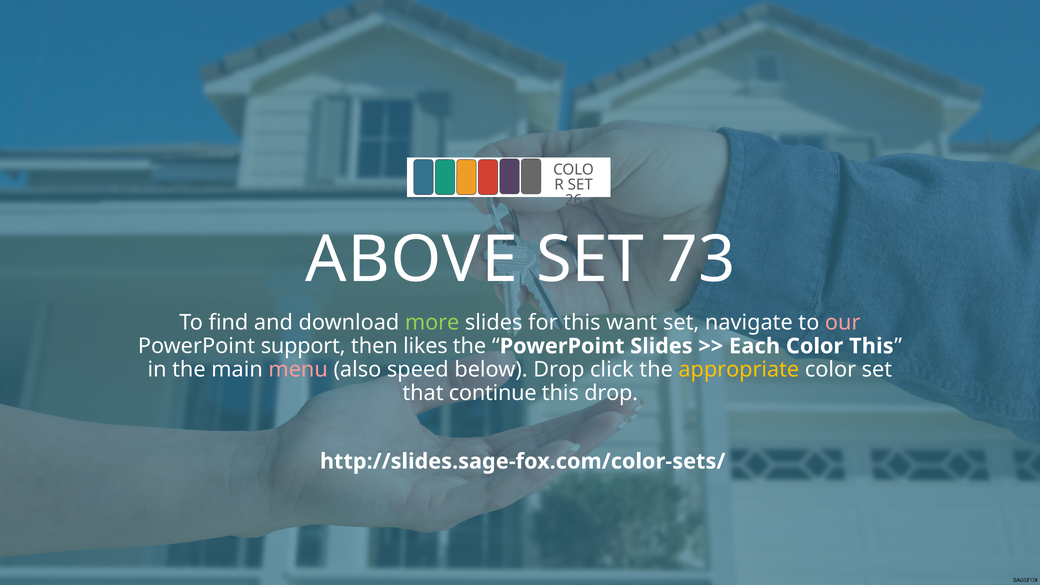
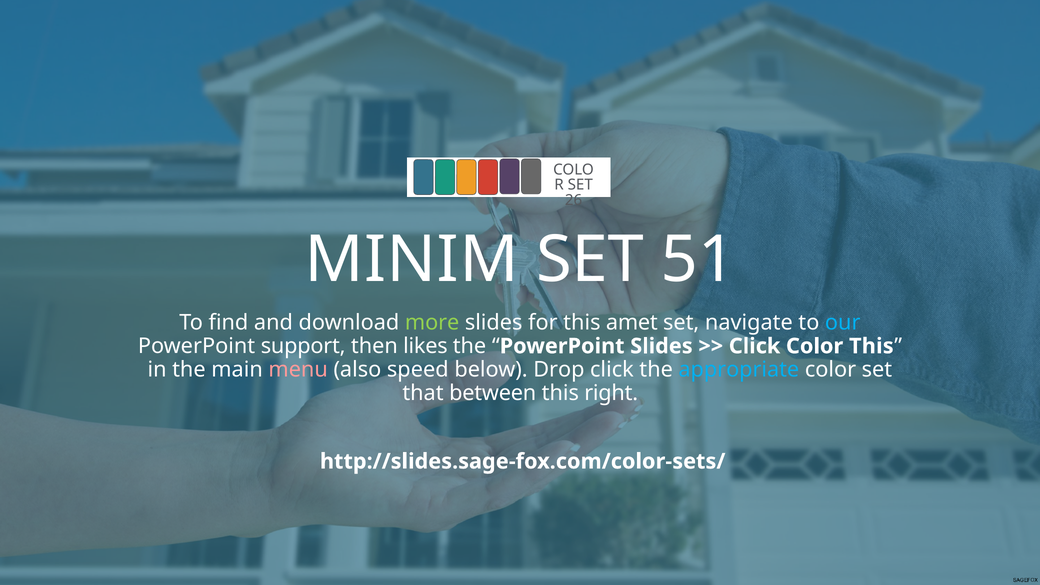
ABOVE: ABOVE -> MINIM (412, 260)
73: 73 -> 51 (698, 260)
want: want -> amet (632, 323)
our colour: pink -> light blue (843, 323)
Each: Each -> Click (755, 346)
appropriate colour: yellow -> light blue (739, 370)
continue: continue -> between (493, 393)
this drop: drop -> right (611, 393)
